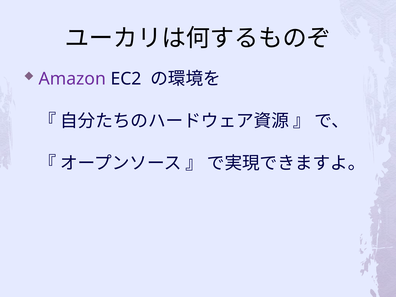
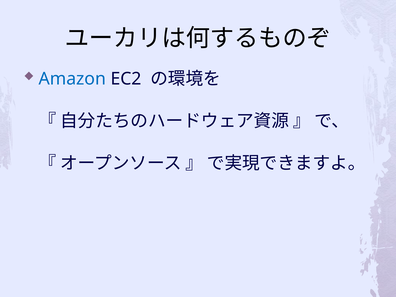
Amazon colour: purple -> blue (72, 79)
